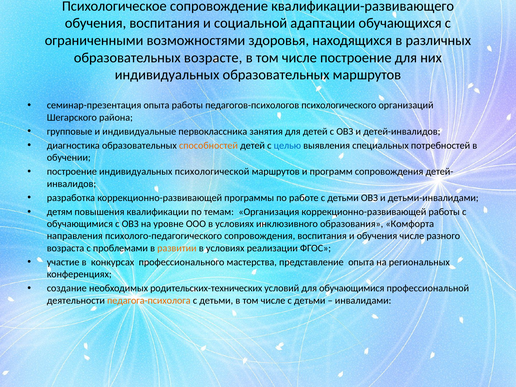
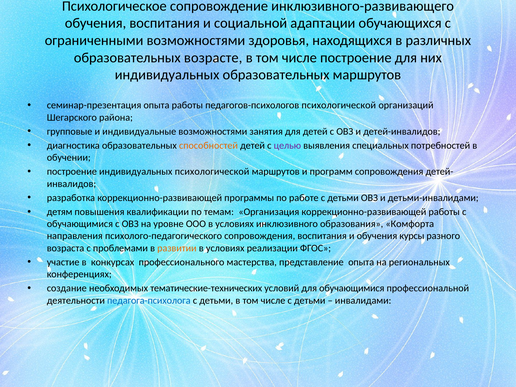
квалификации-развивающего: квалификации-развивающего -> инклюзивного-развивающего (363, 6)
педагогов-психологов психологического: психологического -> психологической (339, 105)
индивидуальные первоклассника: первоклассника -> возможностями (213, 131)
целью colour: blue -> purple (287, 146)
обучения числе: числе -> курсы (412, 236)
родительских-технических: родительских-технических -> тематические-технических (206, 288)
педагога-психолога colour: orange -> blue (149, 300)
